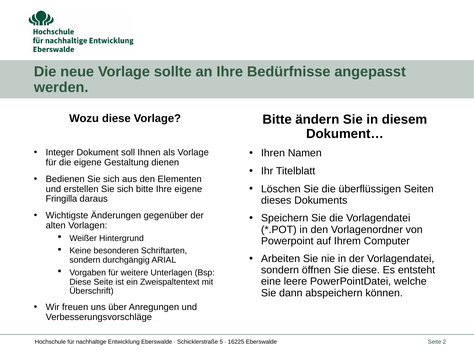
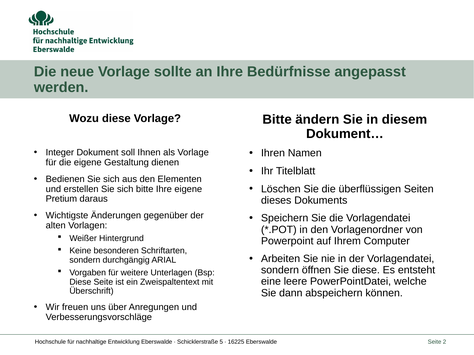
Fringilla: Fringilla -> Pretium (61, 199)
